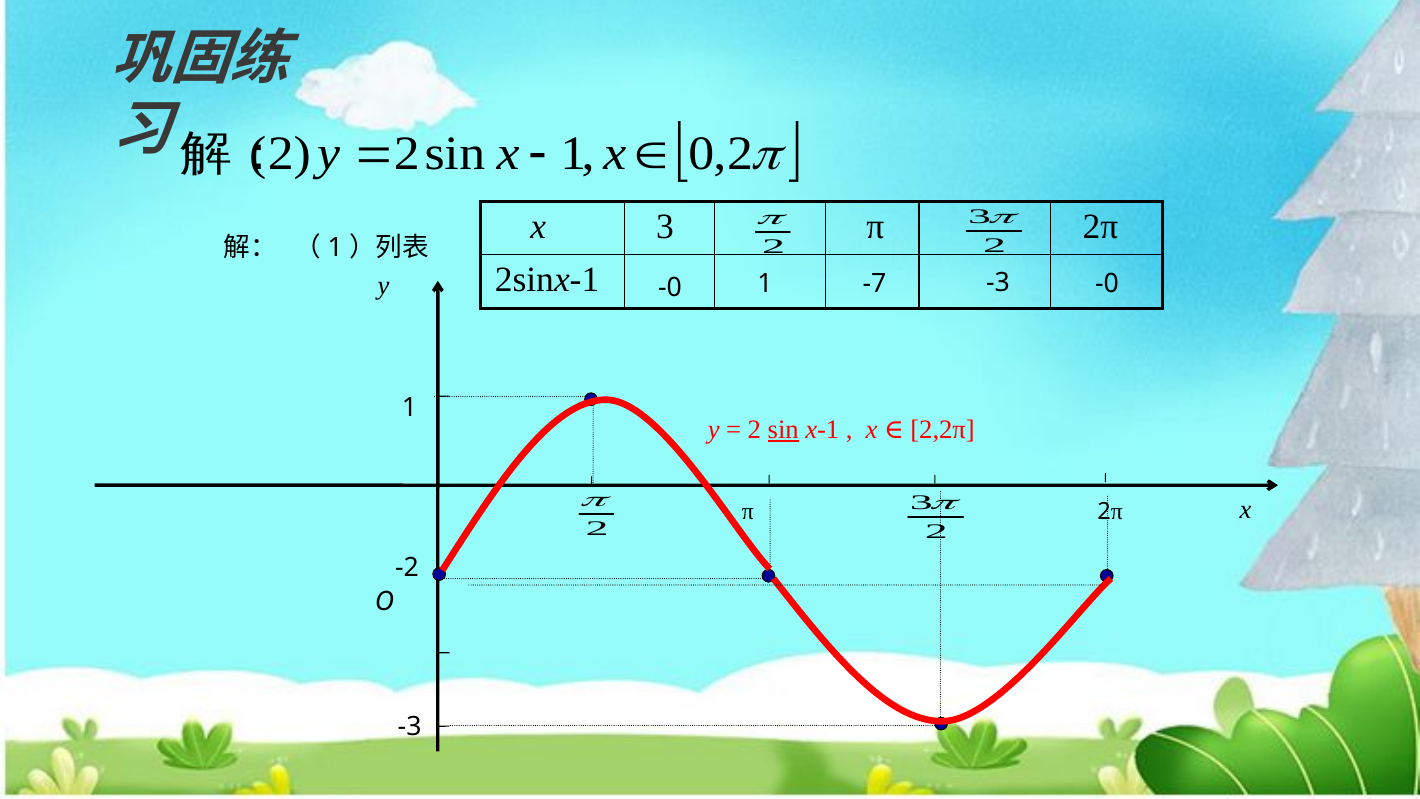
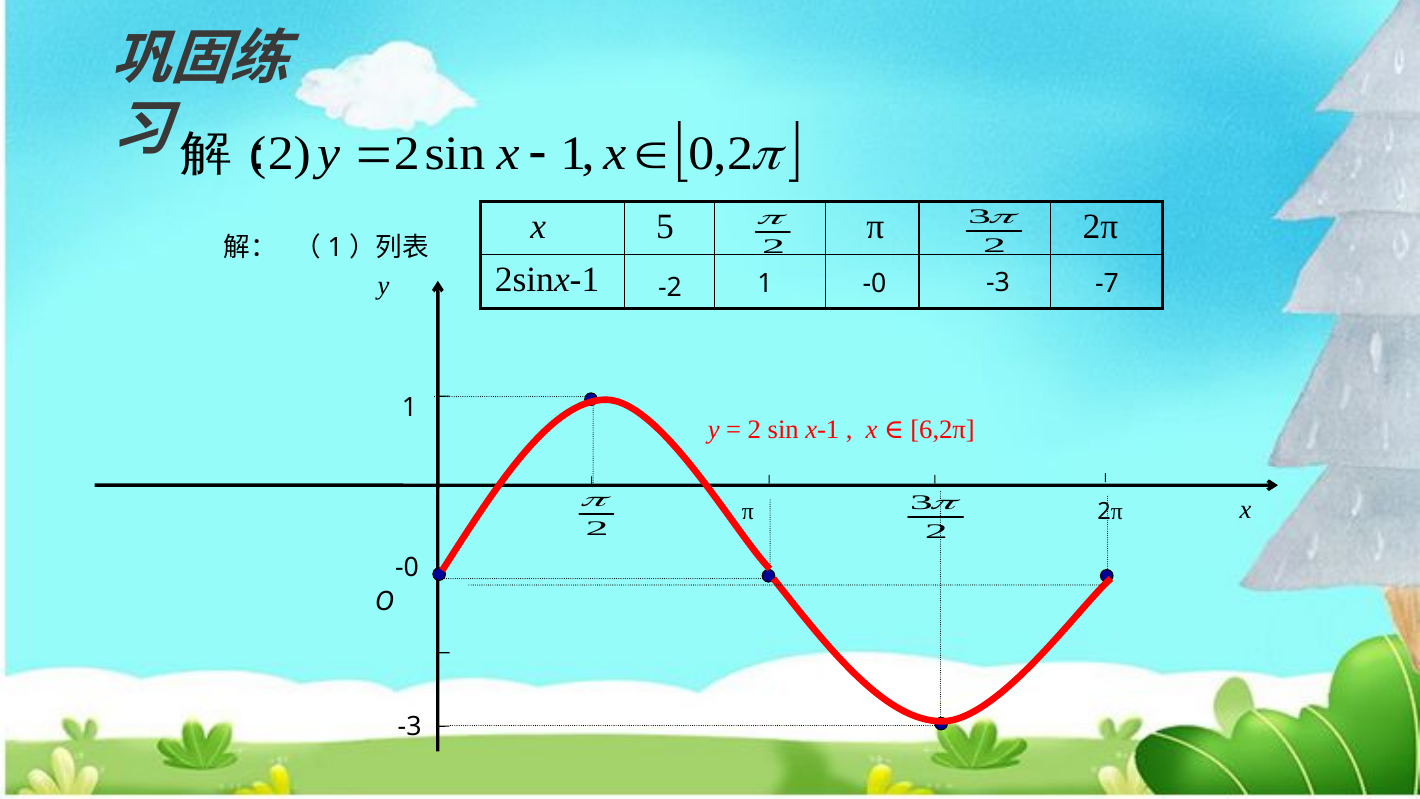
3: 3 -> 5 (665, 227)
2sinx-1 -0: -0 -> -2 (670, 287)
-7: -7 -> -0 (875, 284)
-3 -0: -0 -> -7 (1107, 284)
sin underline: present -> none (783, 429)
2,2π: 2,2π -> 6,2π (943, 429)
-2: -2 -> -0 (407, 568)
